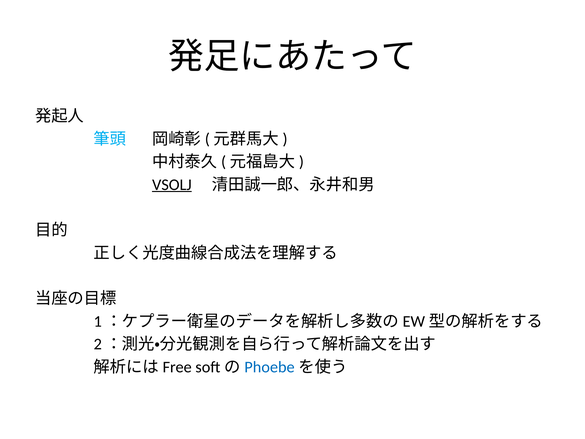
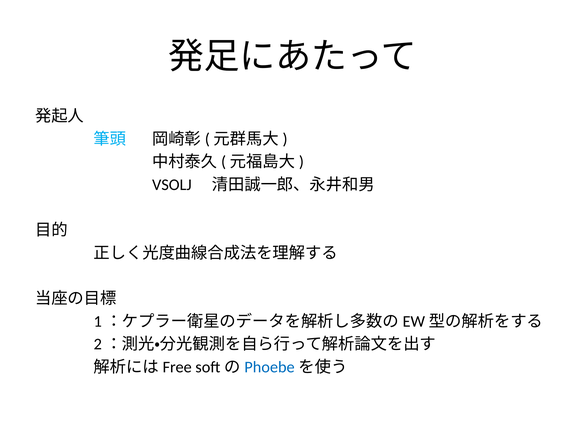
VSOLJ underline: present -> none (172, 185)
